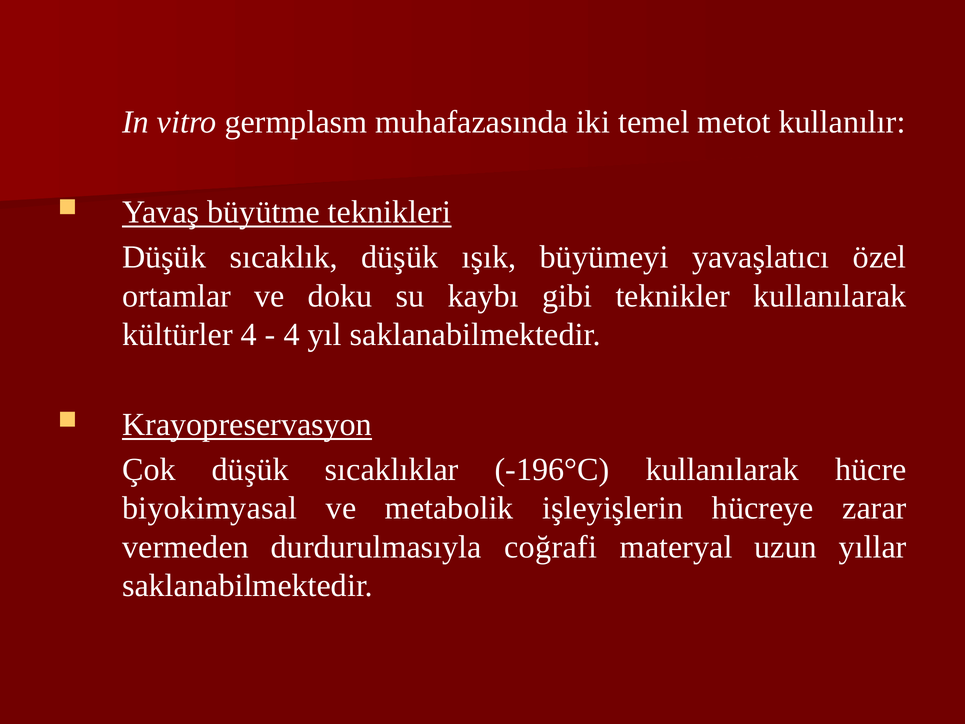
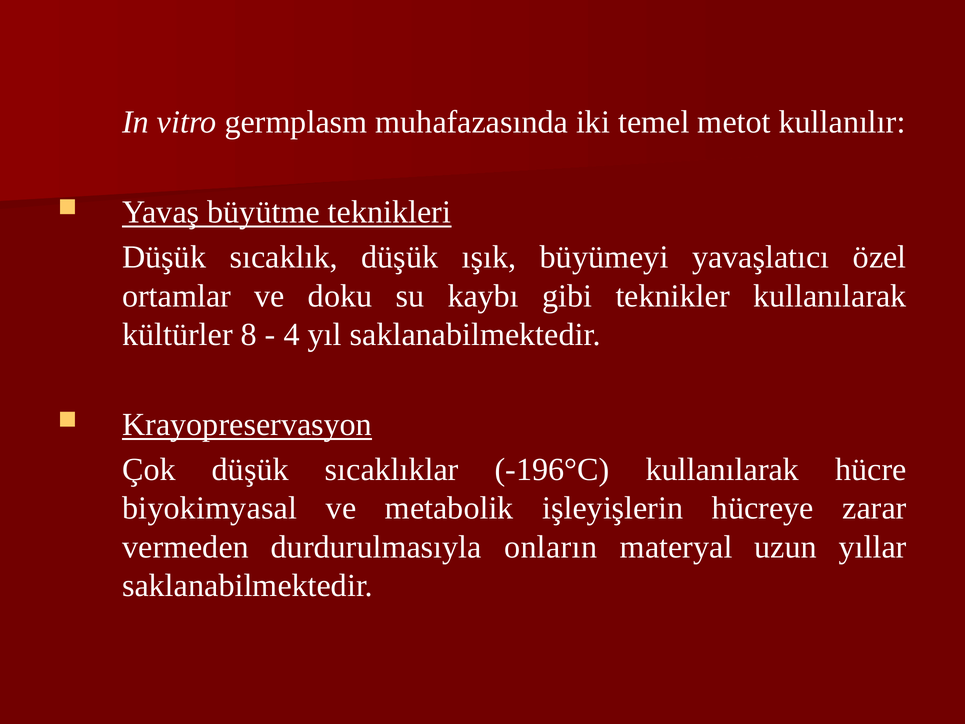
kültürler 4: 4 -> 8 (249, 334)
coğrafi: coğrafi -> onların (551, 547)
